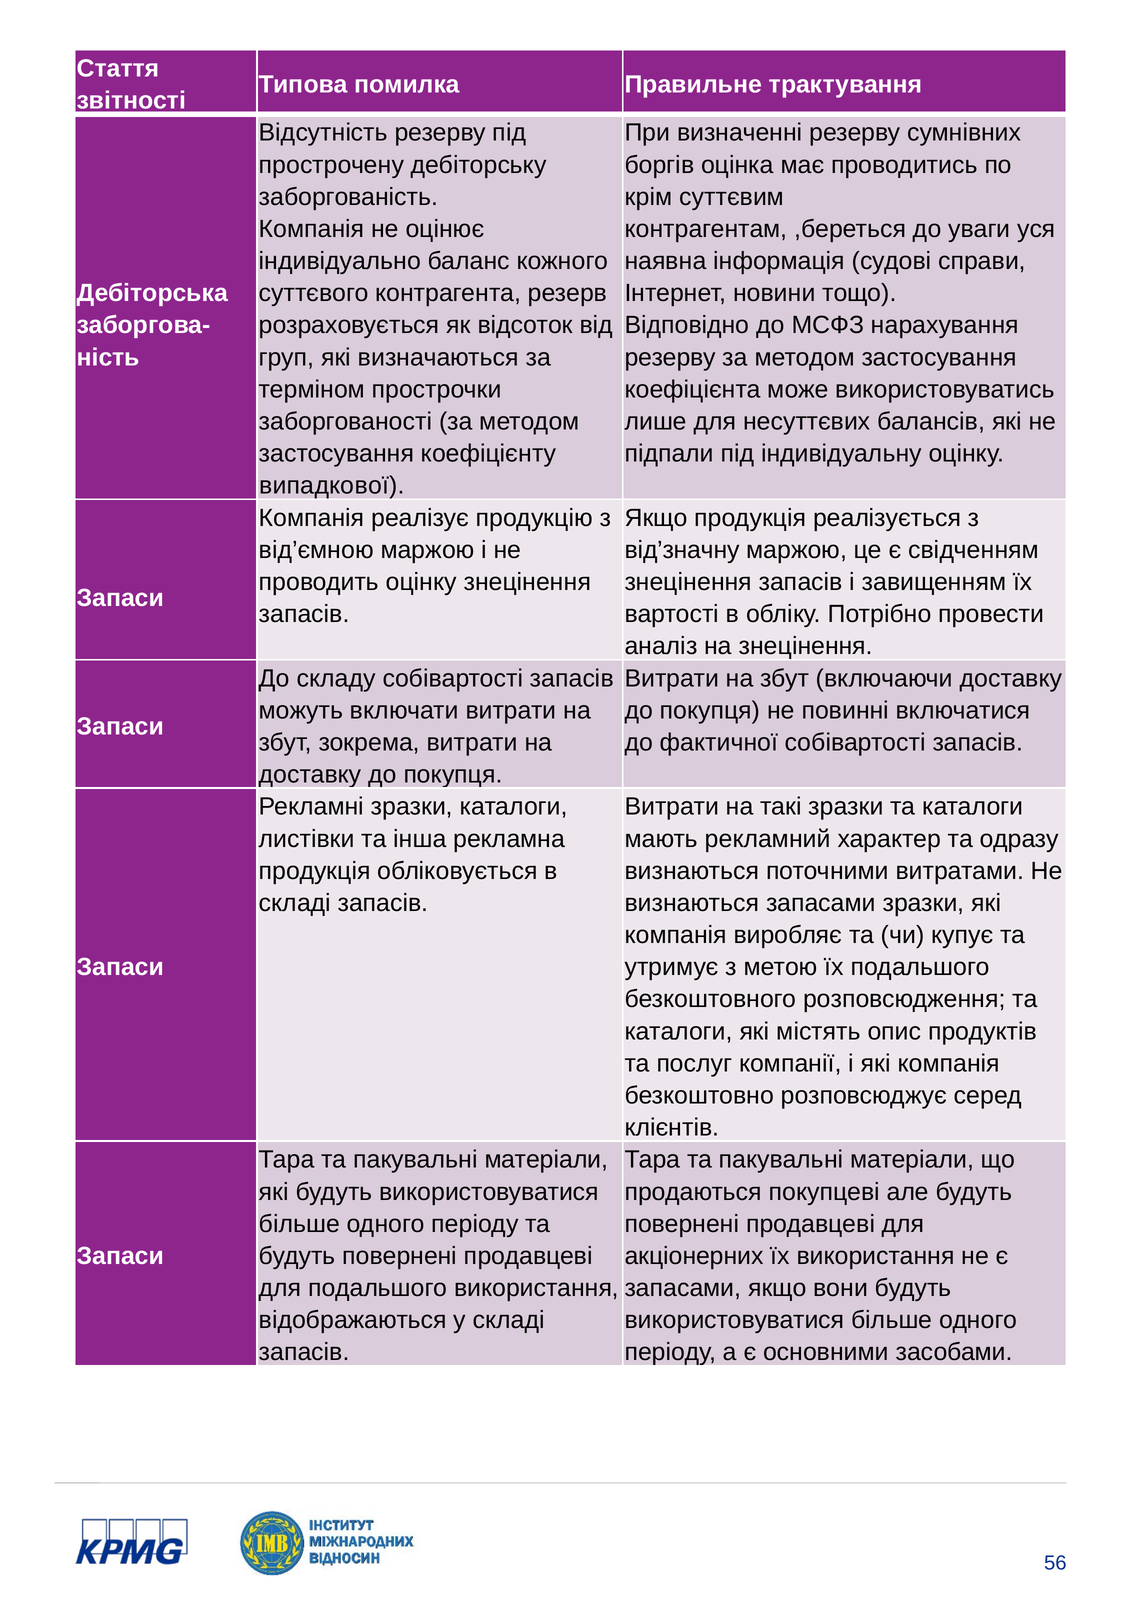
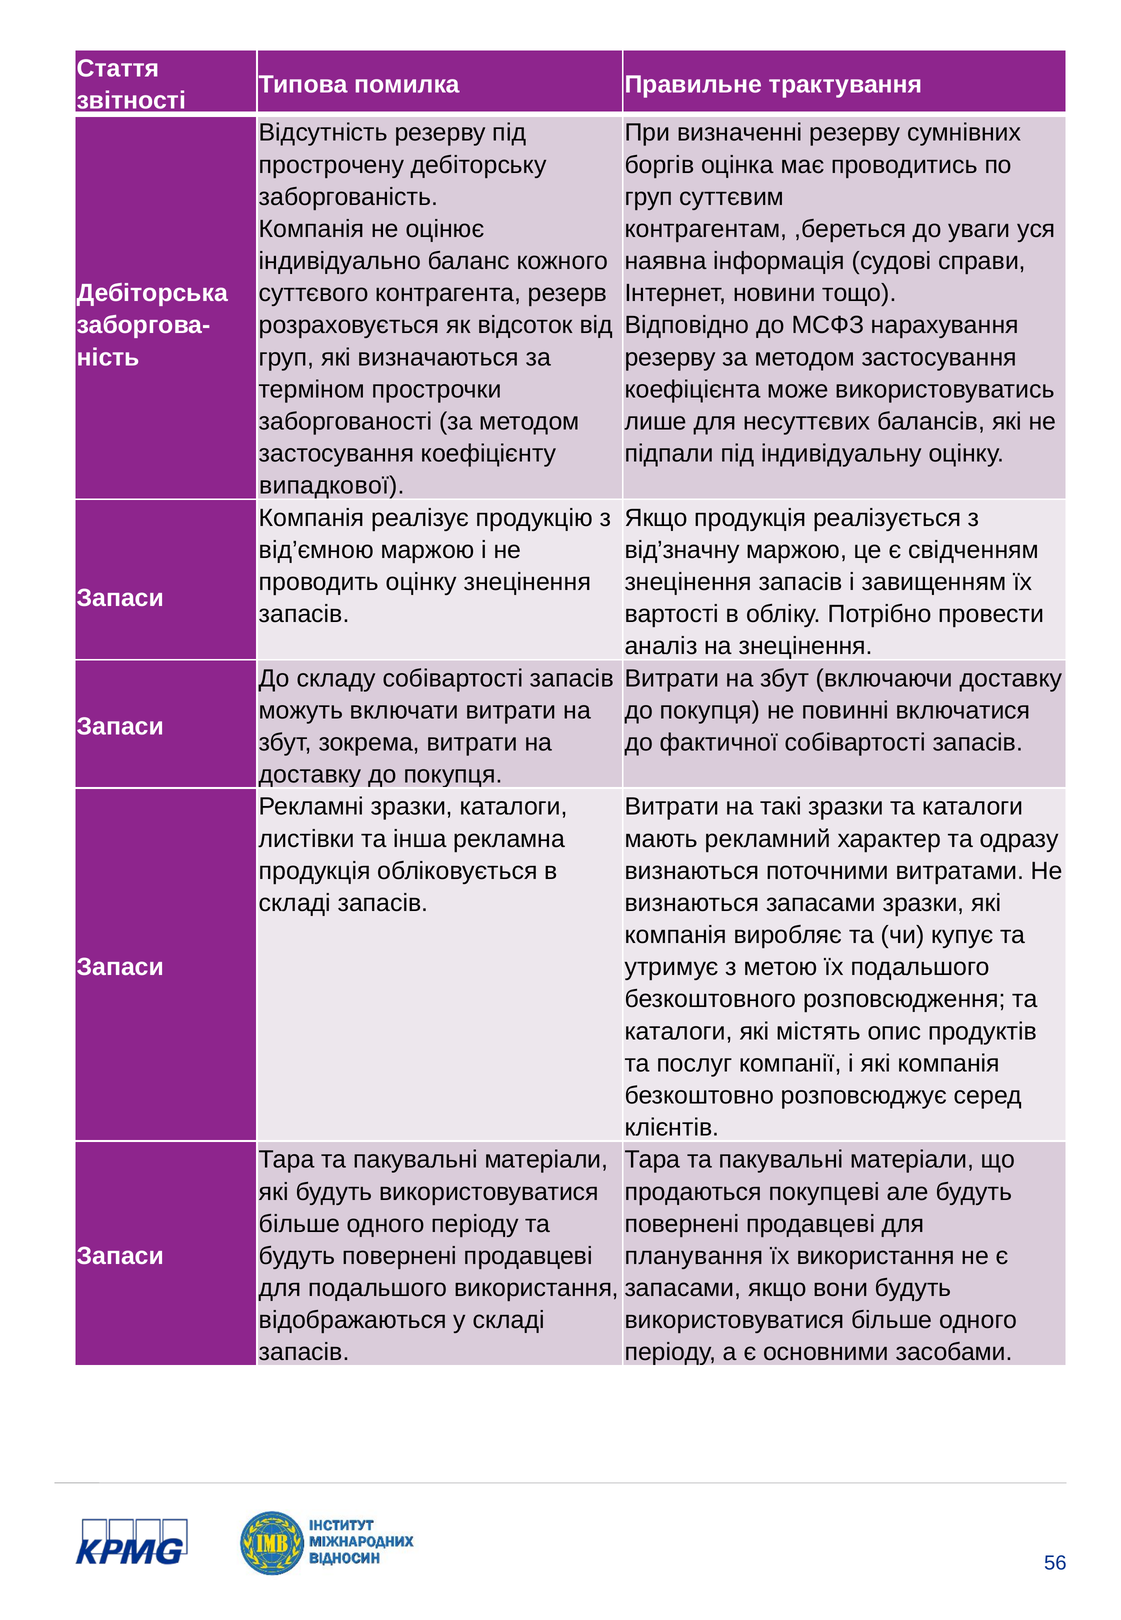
крім: крім -> груп (649, 197)
акціонерних: акціонерних -> планування (694, 1255)
